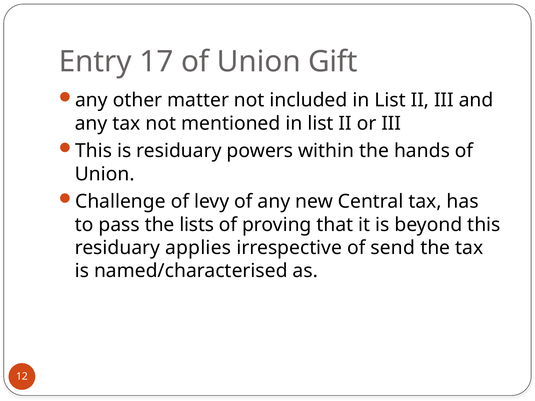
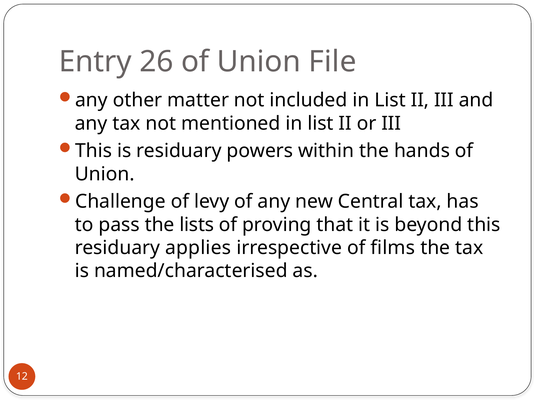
17: 17 -> 26 (156, 62)
Gift: Gift -> File (333, 62)
send: send -> films (393, 248)
